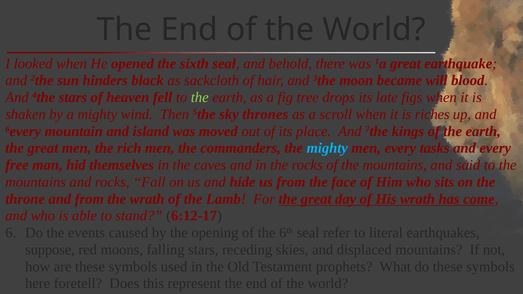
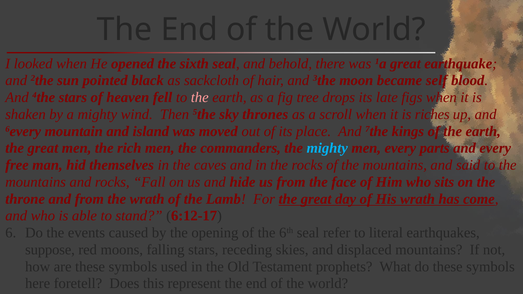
hinders: hinders -> pointed (105, 81)
will: will -> self (437, 81)
the colour: light green -> pink (200, 97)
tasks: tasks -> parts (435, 148)
